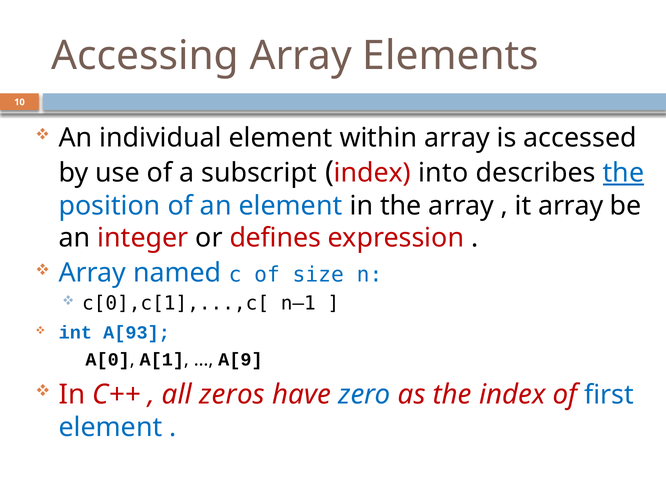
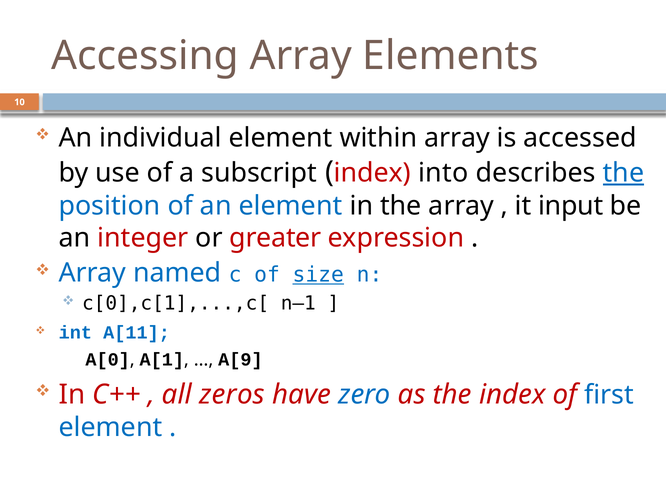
it array: array -> input (571, 206)
defines: defines -> greater (275, 238)
size underline: none -> present (318, 275)
A[93: A[93 -> A[11 (137, 332)
